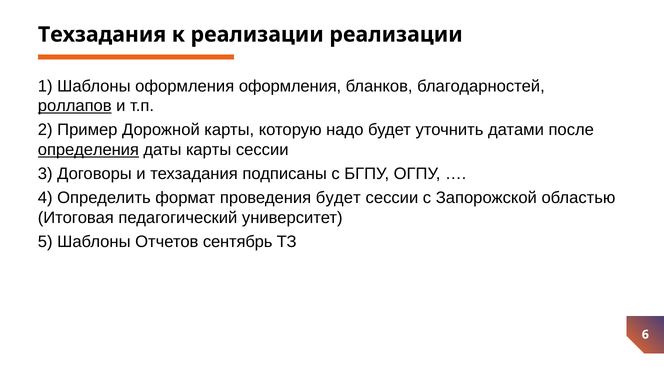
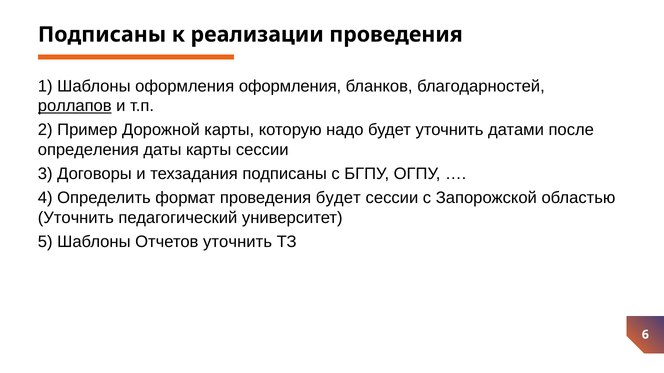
Техзадания: Техзадания -> Подписаны (102, 35)
реализации реализации: реализации -> проведения (396, 35)
определения underline: present -> none (88, 150)
Итоговая: Итоговая -> Уточнить (76, 218)
Отчетов сентябрь: сентябрь -> уточнить (238, 242)
